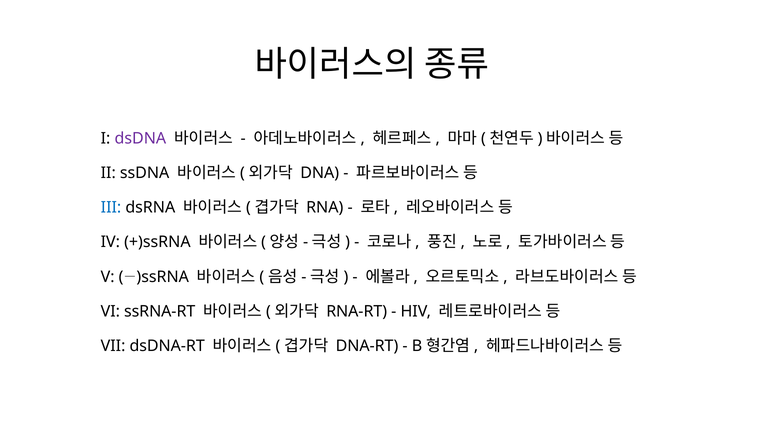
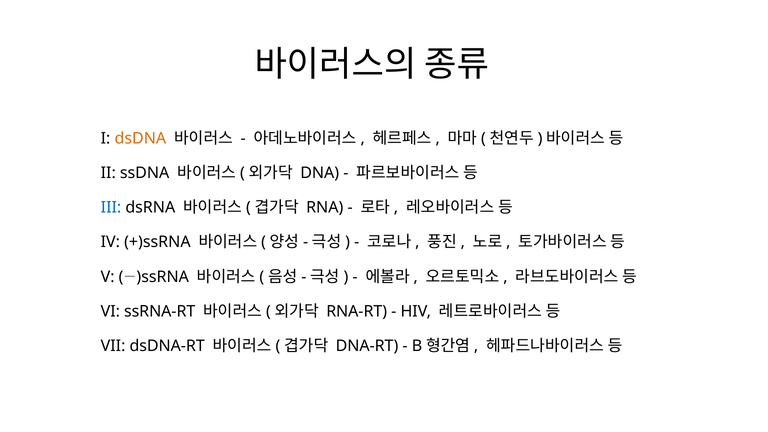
dsDNA colour: purple -> orange (140, 139)
